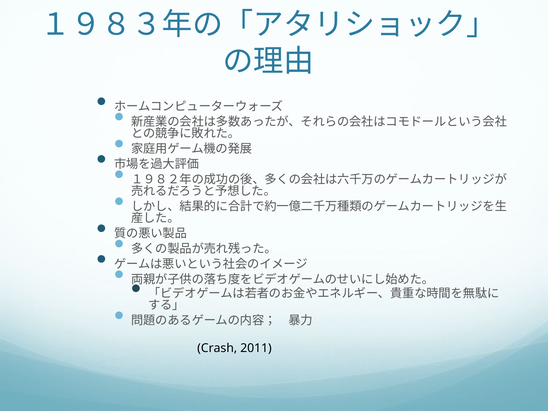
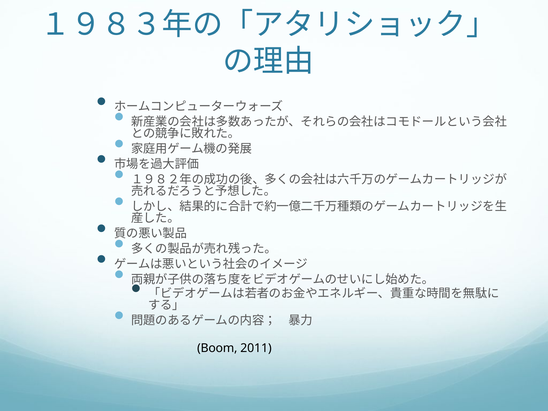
Crash: Crash -> Boom (217, 348)
